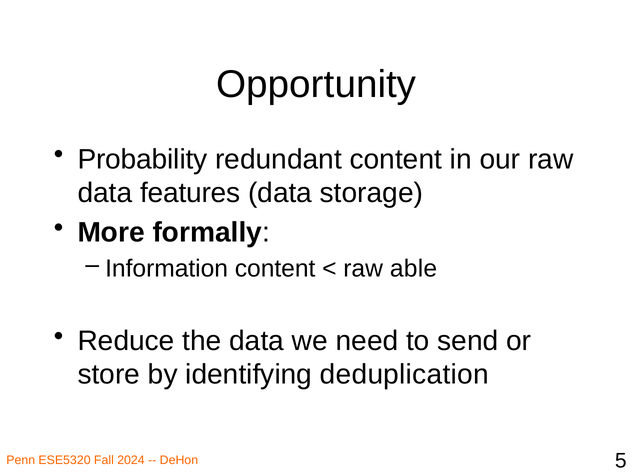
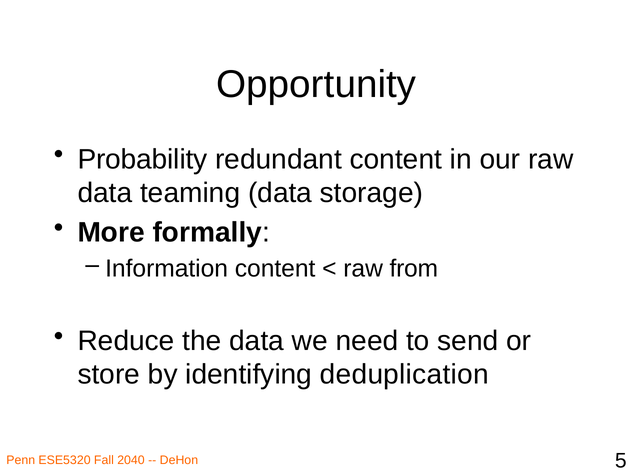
features: features -> teaming (190, 193)
able: able -> from (414, 269)
2024: 2024 -> 2040 (131, 460)
